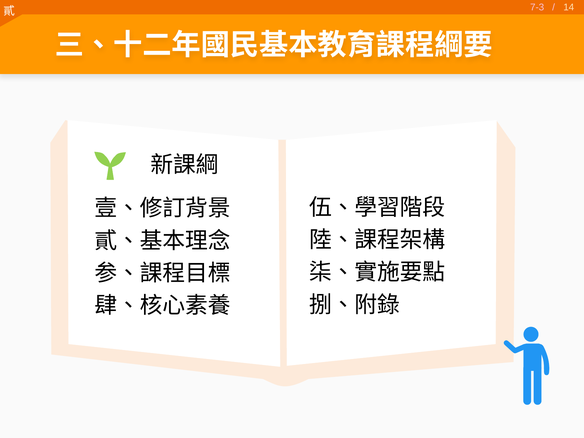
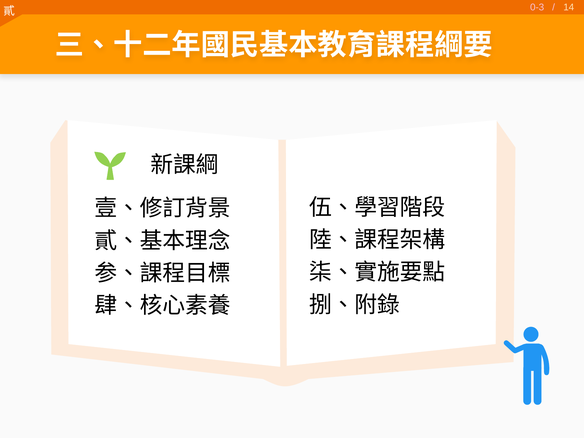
7-3: 7-3 -> 0-3 (537, 7)
